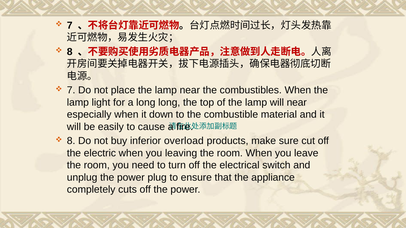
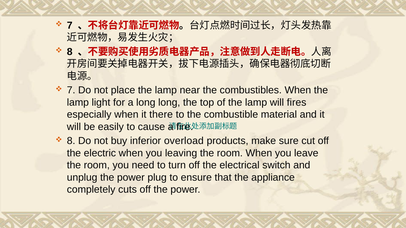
will near: near -> fires (297, 103)
down: down -> there (161, 115)
